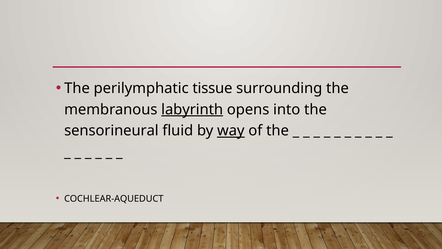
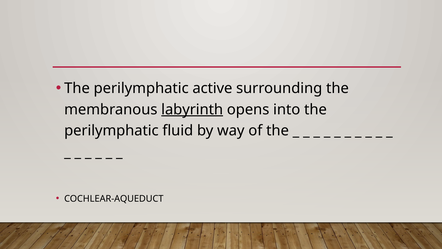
tissue: tissue -> active (212, 88)
sensorineural: sensorineural -> perilymphatic (111, 131)
way underline: present -> none (231, 131)
